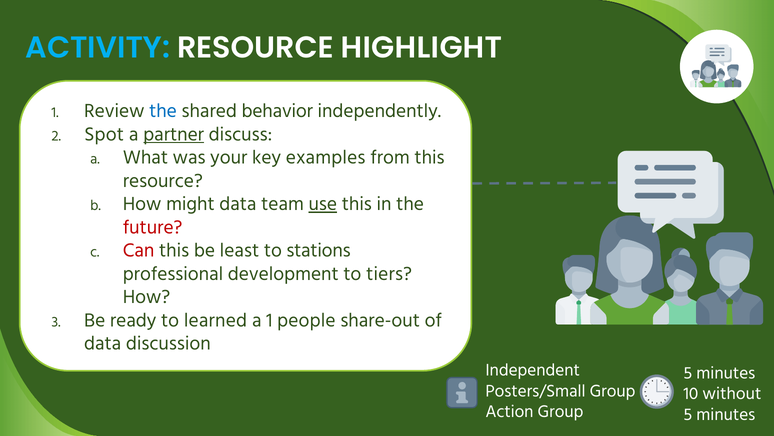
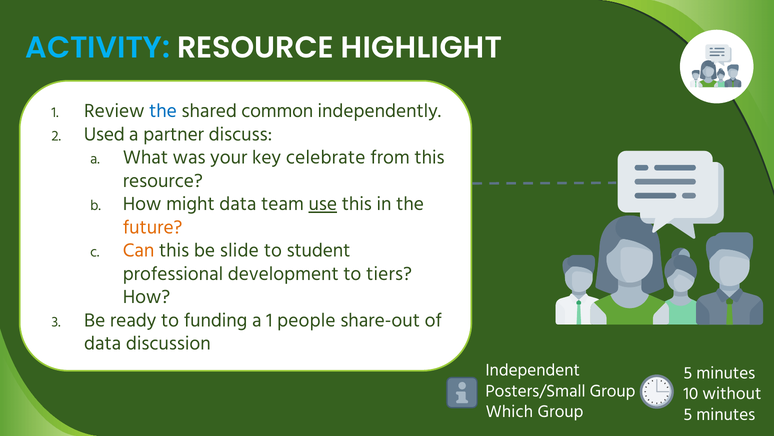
behavior: behavior -> common (277, 111)
Spot: Spot -> Used (104, 134)
partner underline: present -> none (174, 134)
examples: examples -> celebrate (326, 157)
future colour: red -> orange (153, 227)
Can colour: red -> orange (139, 250)
least: least -> slide (239, 250)
stations: stations -> student (318, 250)
learned: learned -> funding (216, 320)
Action: Action -> Which (509, 411)
